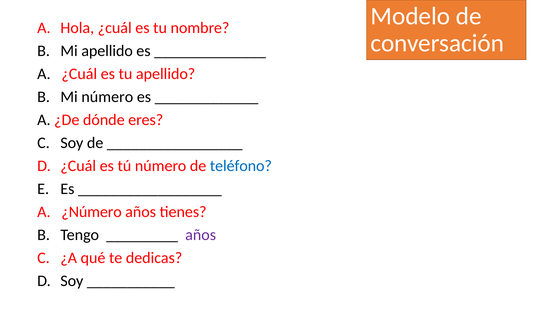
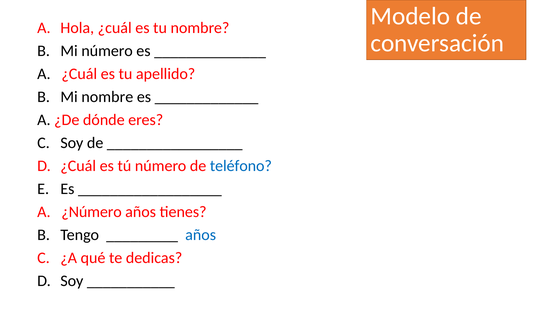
Mi apellido: apellido -> número (107, 51)
Mi número: número -> nombre (107, 97)
años colour: purple -> blue (201, 235)
